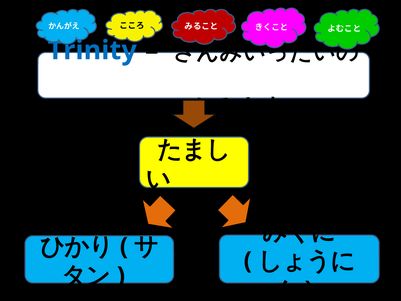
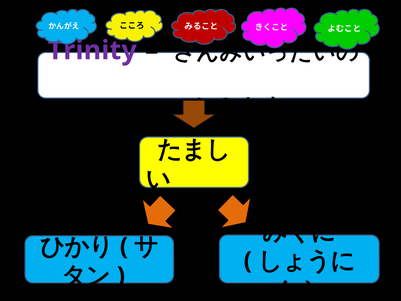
Trinity colour: blue -> purple (92, 50)
